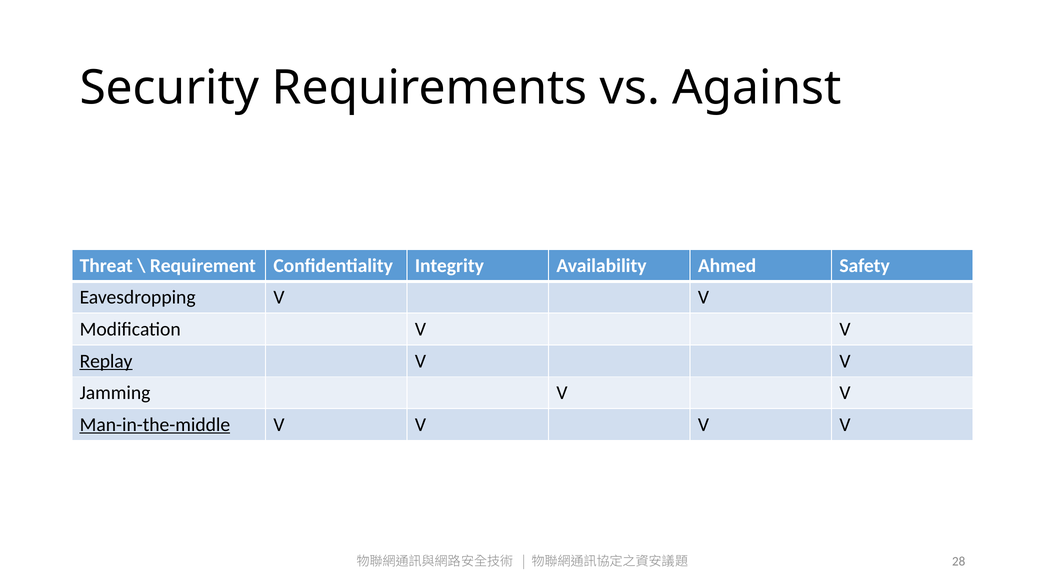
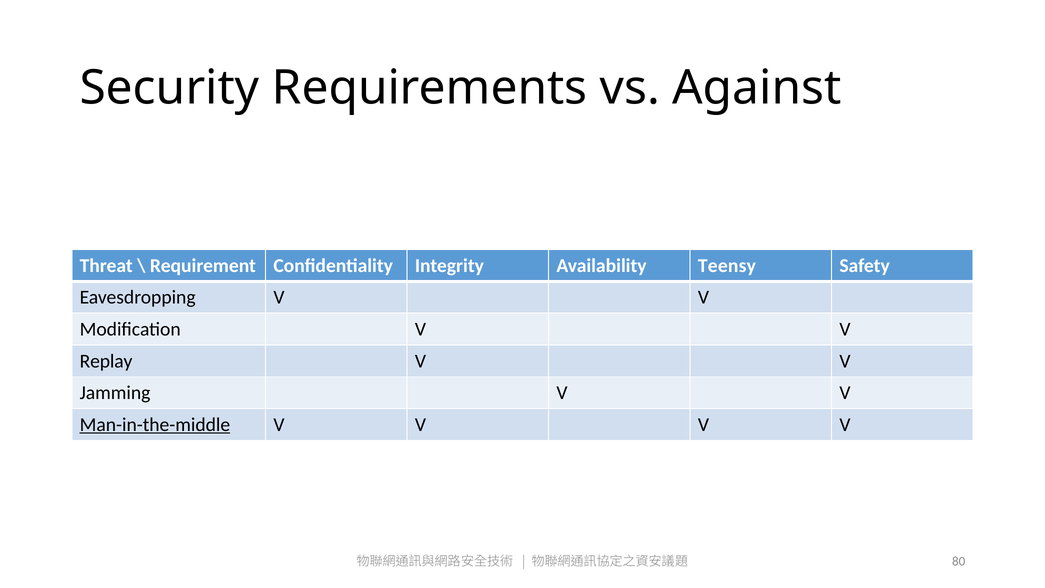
Ahmed: Ahmed -> Teensy (727, 266)
Replay underline: present -> none (106, 361)
28: 28 -> 80 (959, 561)
